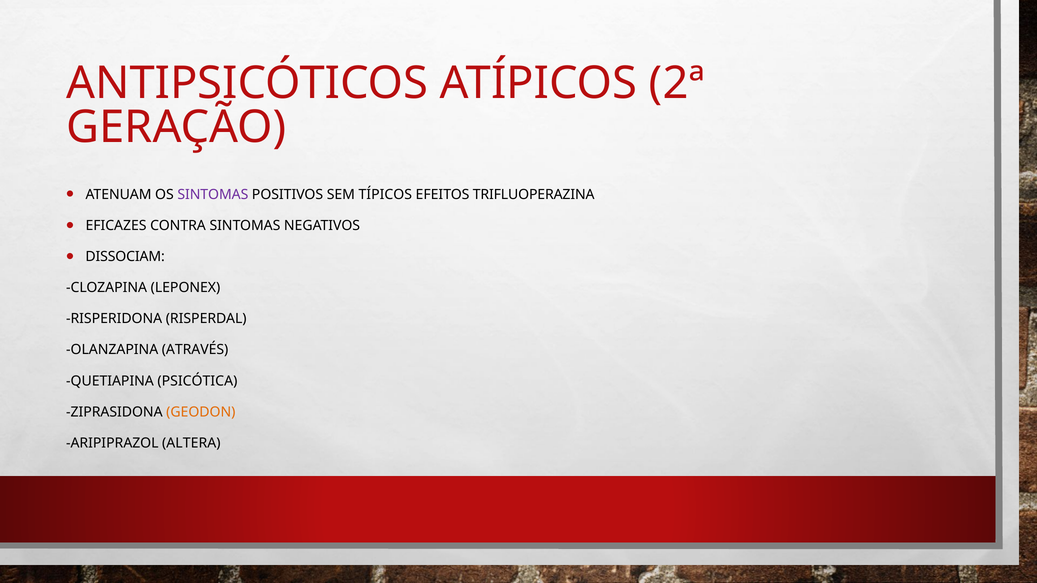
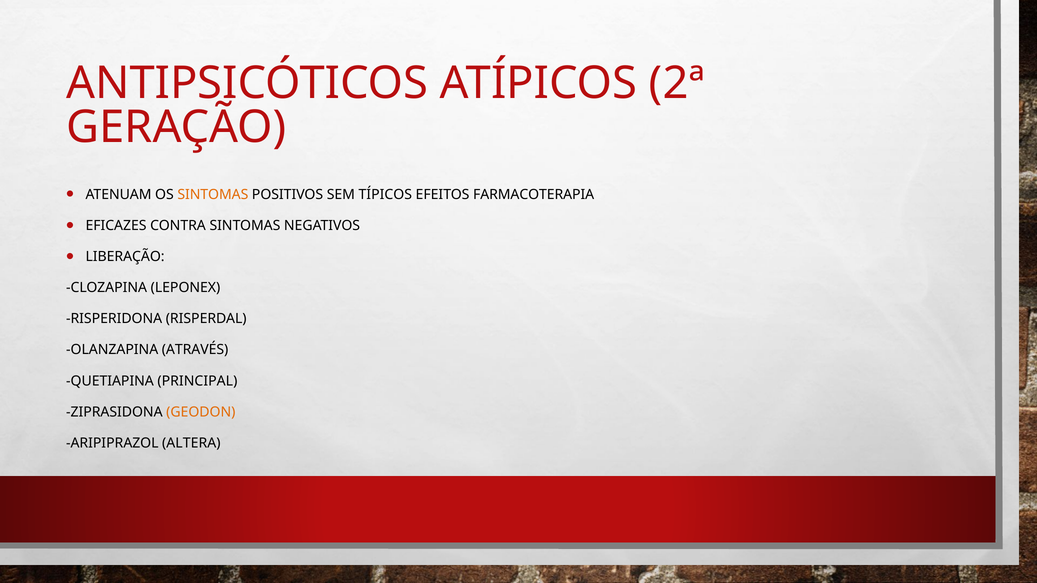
SINTOMAS colour: purple -> orange (213, 195)
TRIFLUOPERAZINA: TRIFLUOPERAZINA -> FARMACOTERAPIA (534, 195)
DISSOCIAM: DISSOCIAM -> LIBERAÇÃO (125, 257)
PSICÓTICA: PSICÓTICA -> PRINCIPAL (197, 381)
